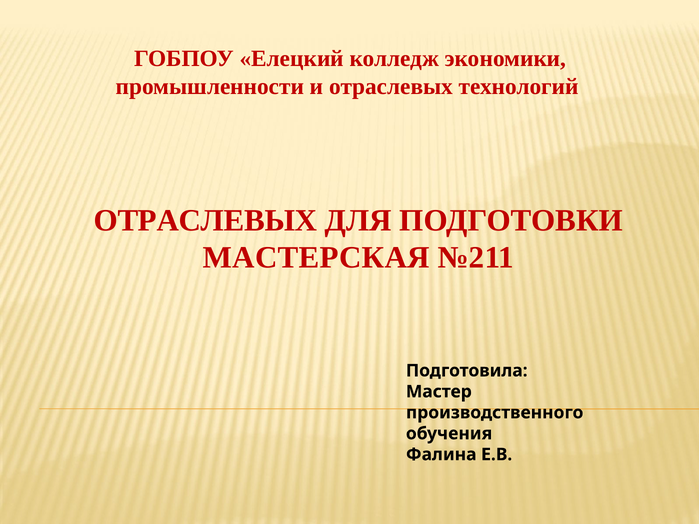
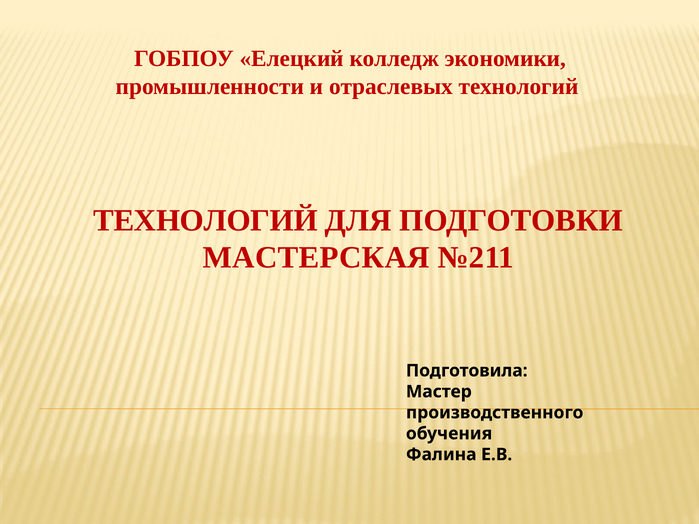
ОТРАСЛЕВЫХ: ОТРАСЛЕВЫХ -> ТЕХНОЛОГИЙ (205, 220)
